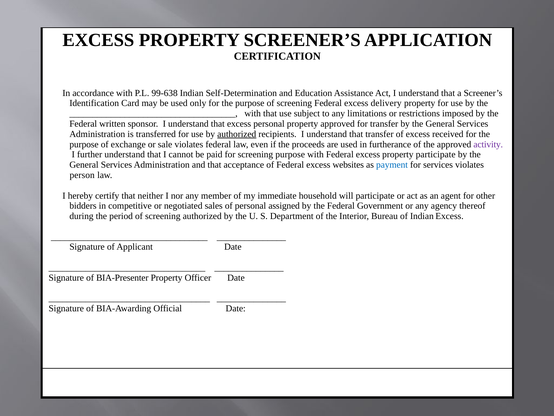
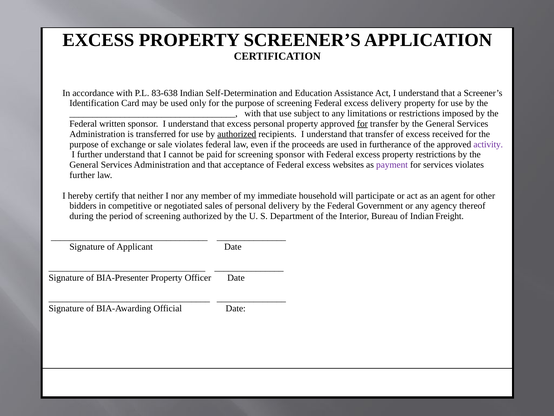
99-638: 99-638 -> 83-638 (165, 93)
for underline: none -> present (362, 124)
screening purpose: purpose -> sponsor (290, 154)
property participate: participate -> restrictions (436, 154)
payment colour: blue -> purple (392, 165)
person: person -> further (82, 175)
personal assigned: assigned -> delivery (284, 206)
Indian Excess: Excess -> Freight (450, 216)
